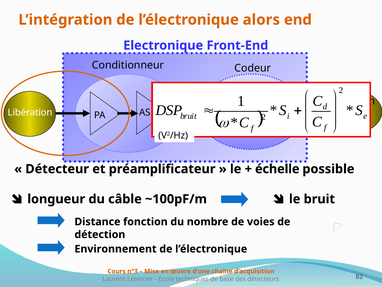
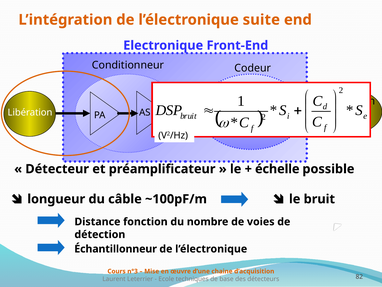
alors: alors -> suite (261, 20)
Environnement: Environnement -> Échantillonneur (116, 249)
